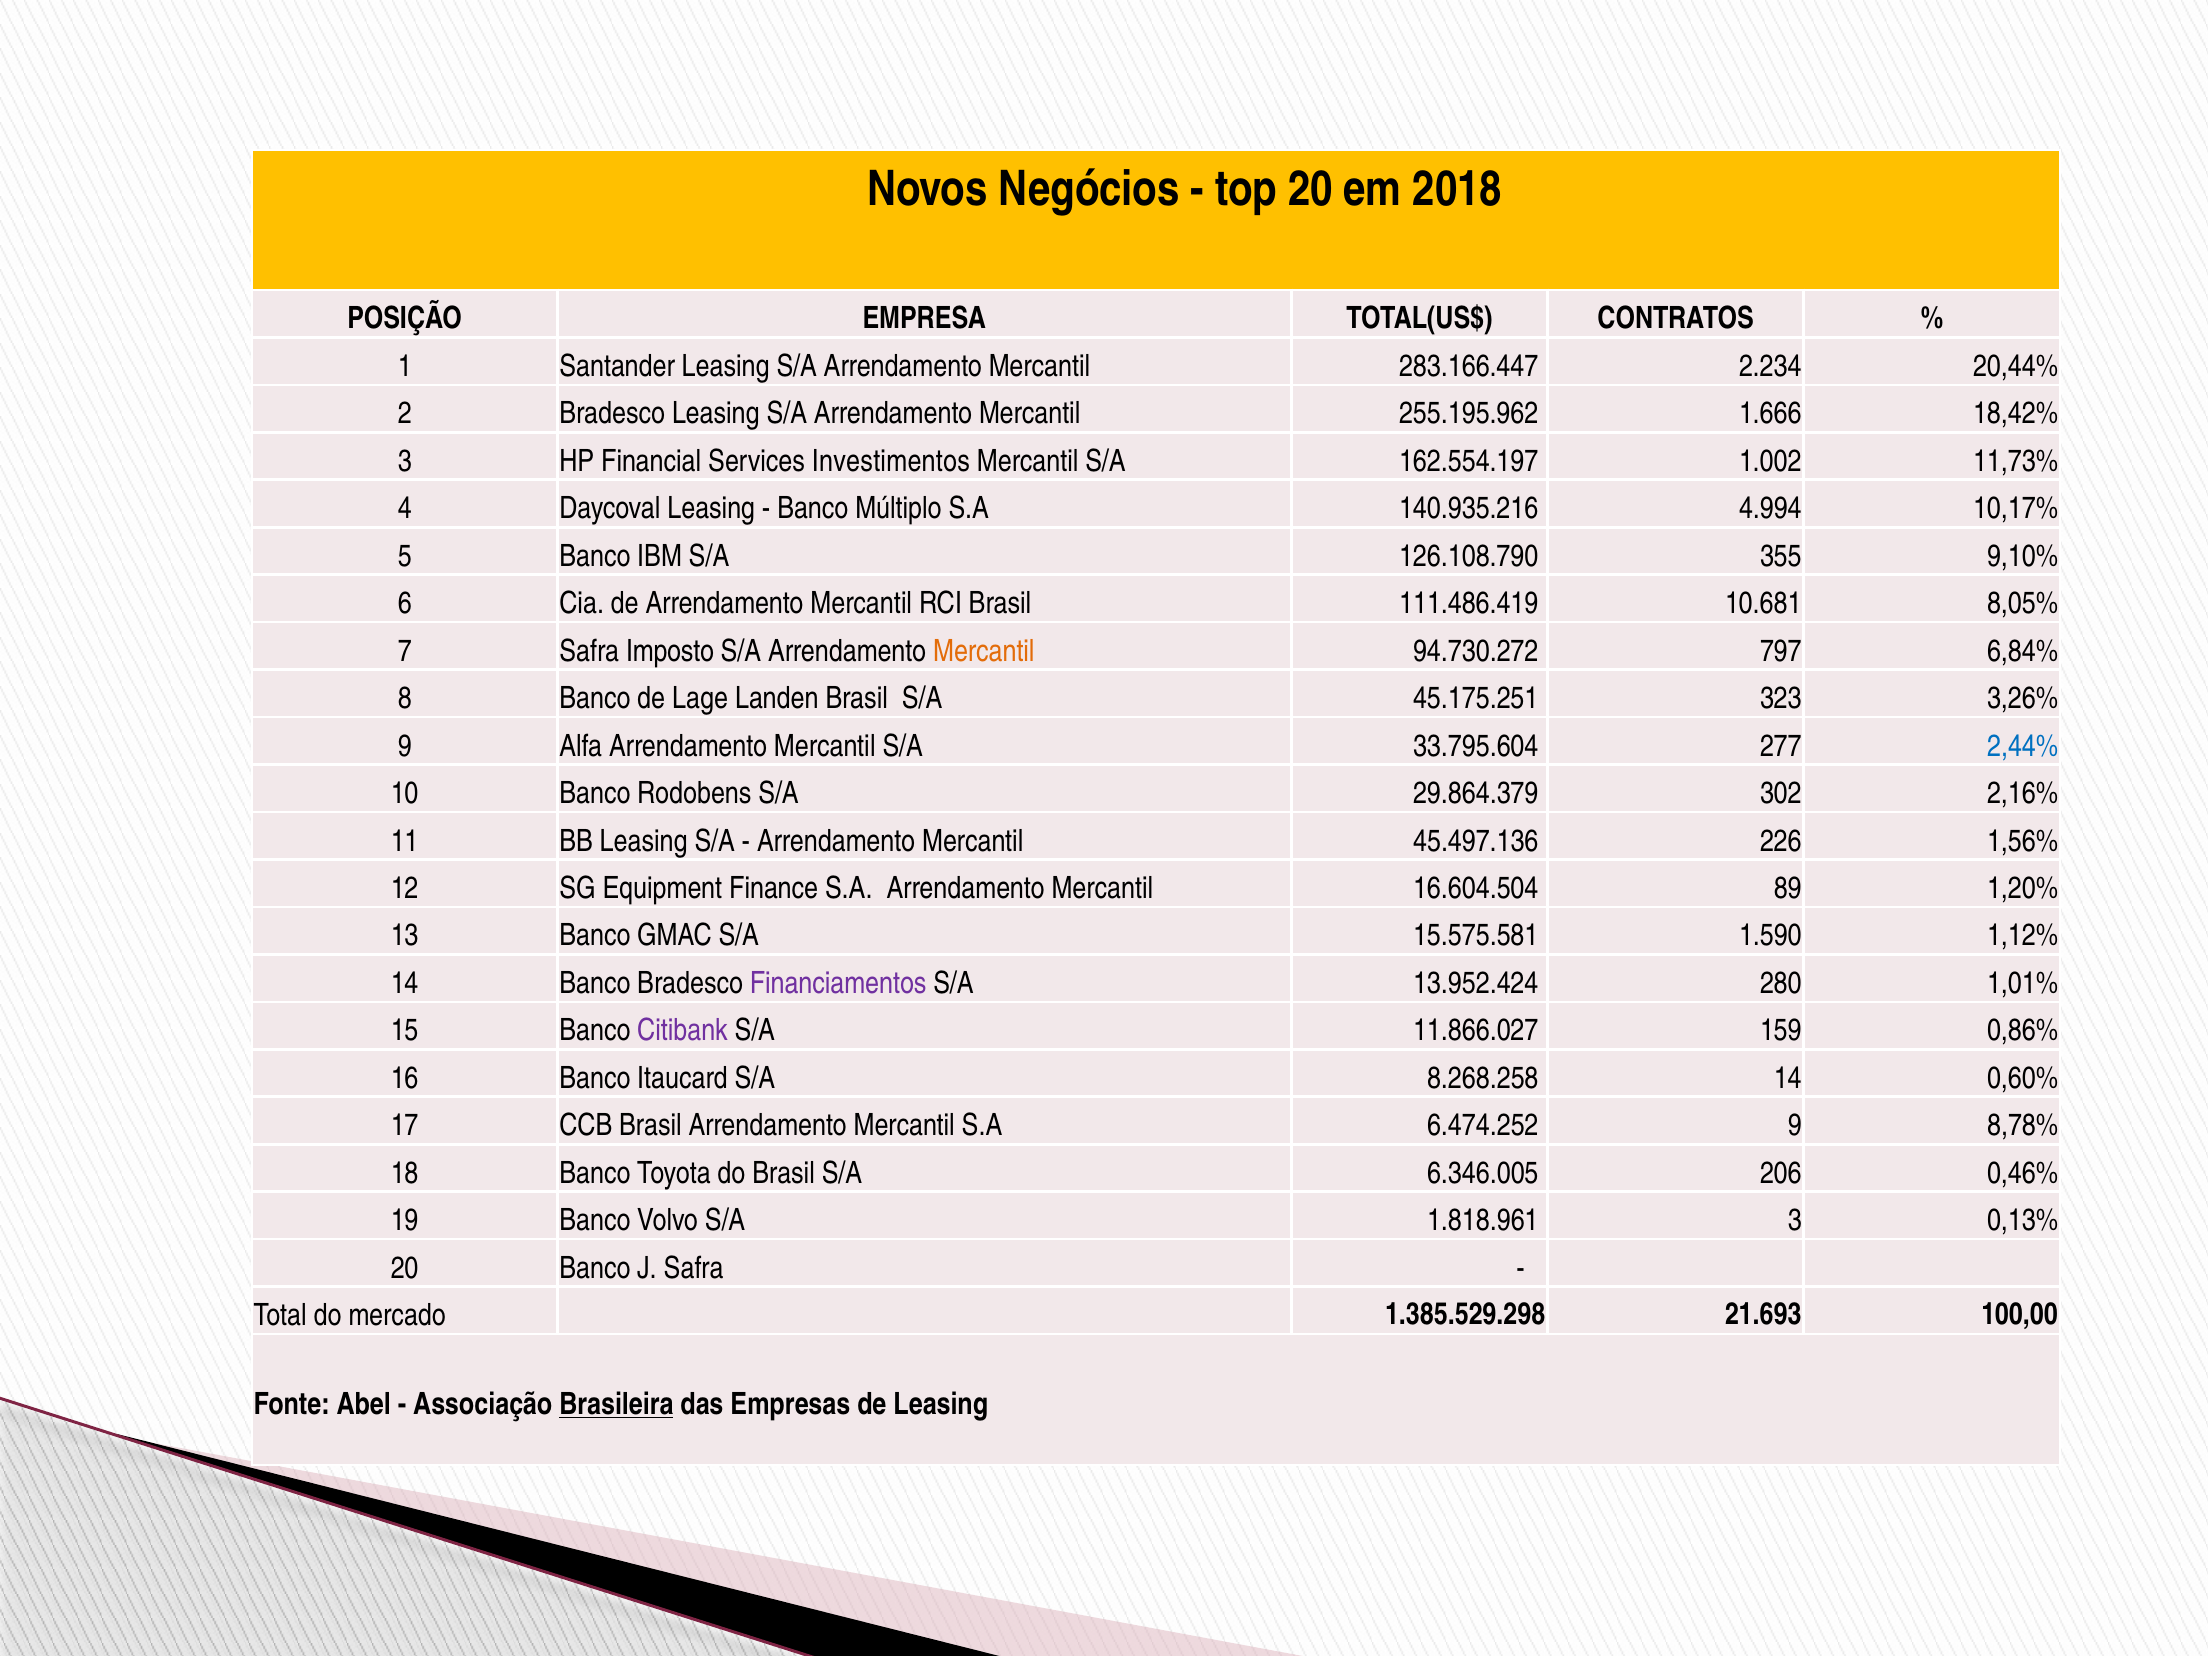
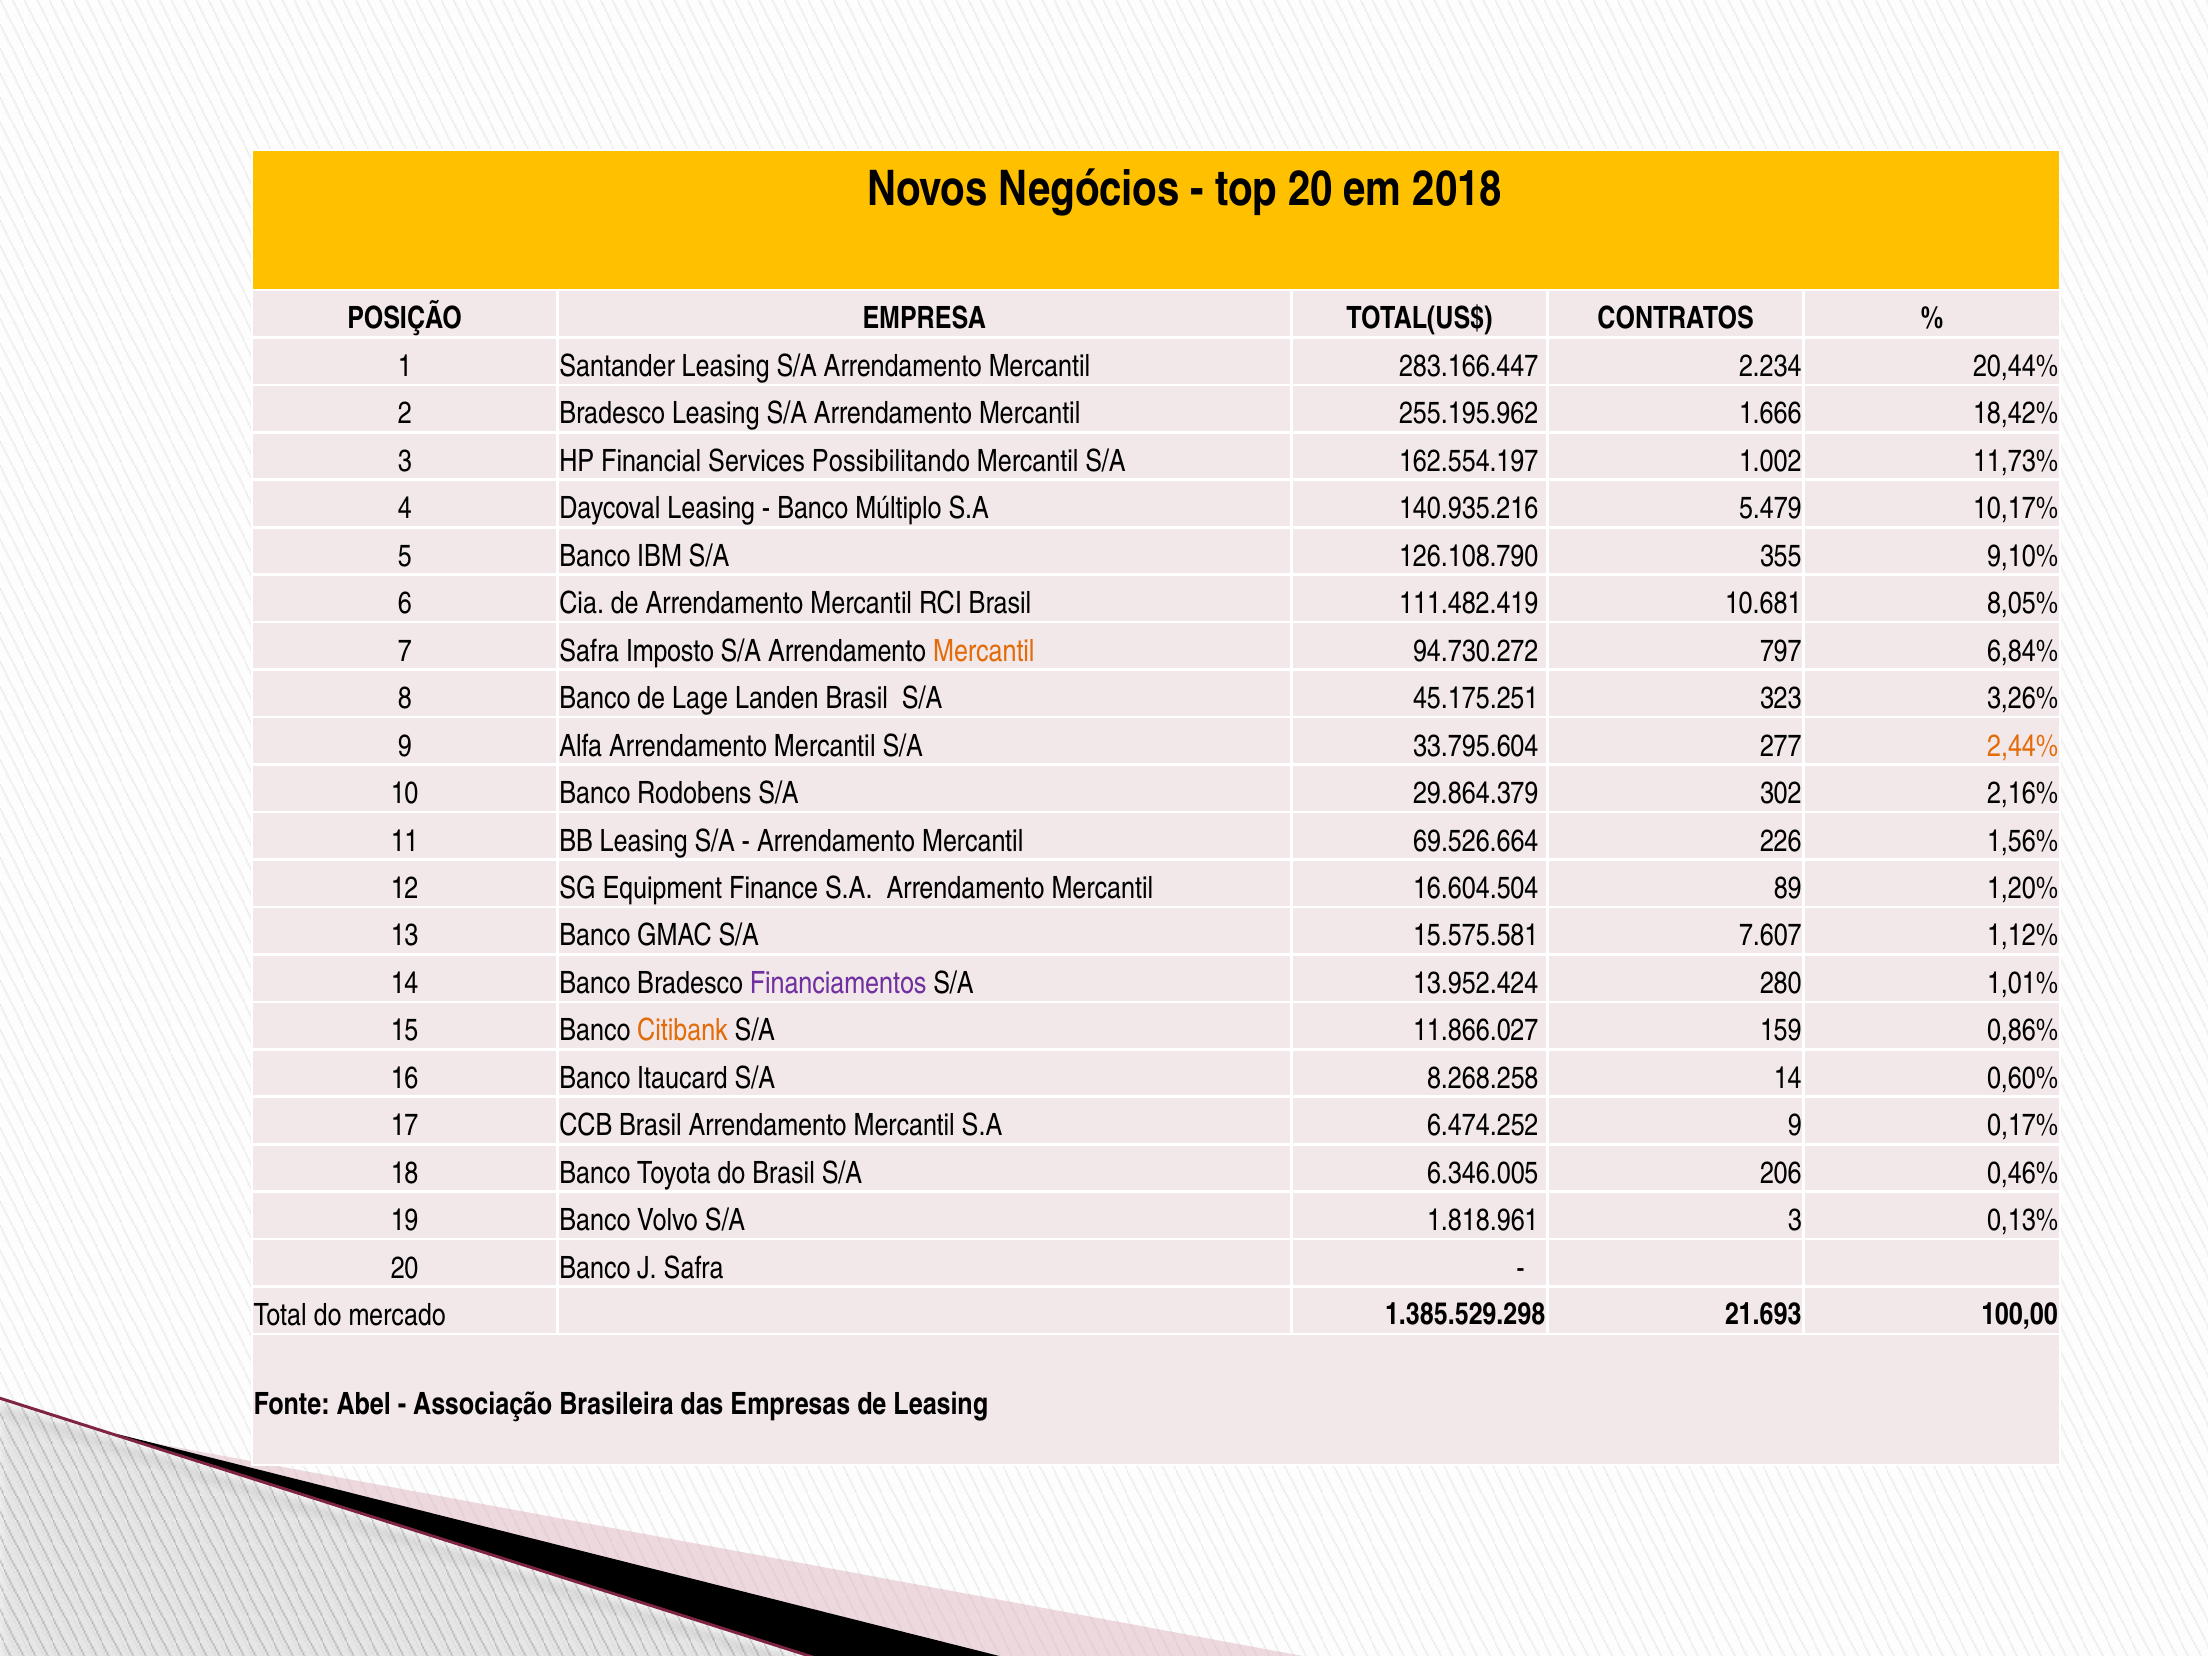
Investimentos: Investimentos -> Possibilitando (891, 461)
4.994: 4.994 -> 5.479 (1770, 509)
111.486.419: 111.486.419 -> 111.482.419 (1469, 604)
2,44% colour: blue -> orange (2023, 746)
45.497.136: 45.497.136 -> 69.526.664 (1476, 841)
1.590: 1.590 -> 7.607 (1770, 936)
Citibank colour: purple -> orange (682, 1031)
8,78%: 8,78% -> 0,17% (2023, 1126)
Brasileira underline: present -> none (616, 1404)
